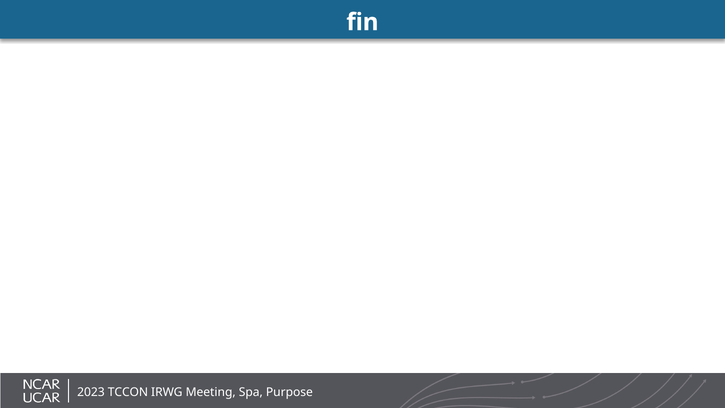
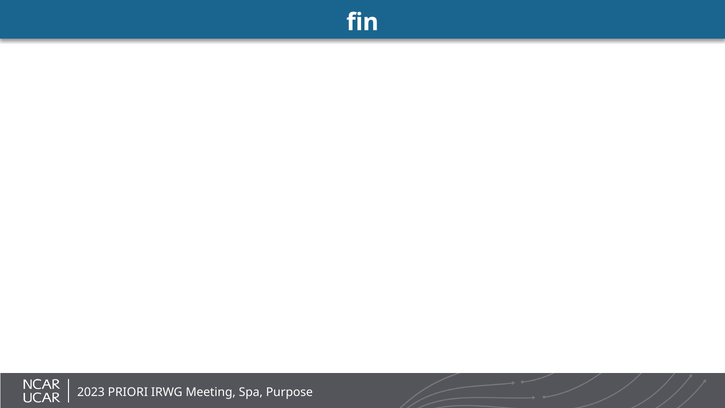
TCCON: TCCON -> PRIORI (128, 392)
